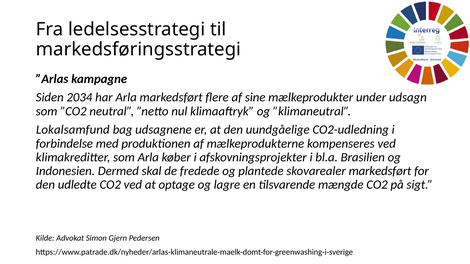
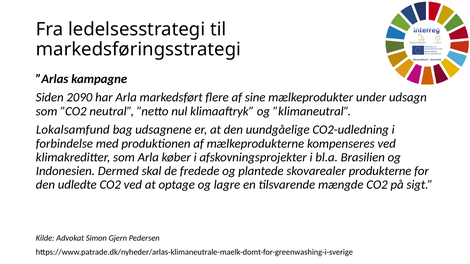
2034: 2034 -> 2090 (79, 98)
skovarealer markedsført: markedsført -> produkterne (380, 171)
